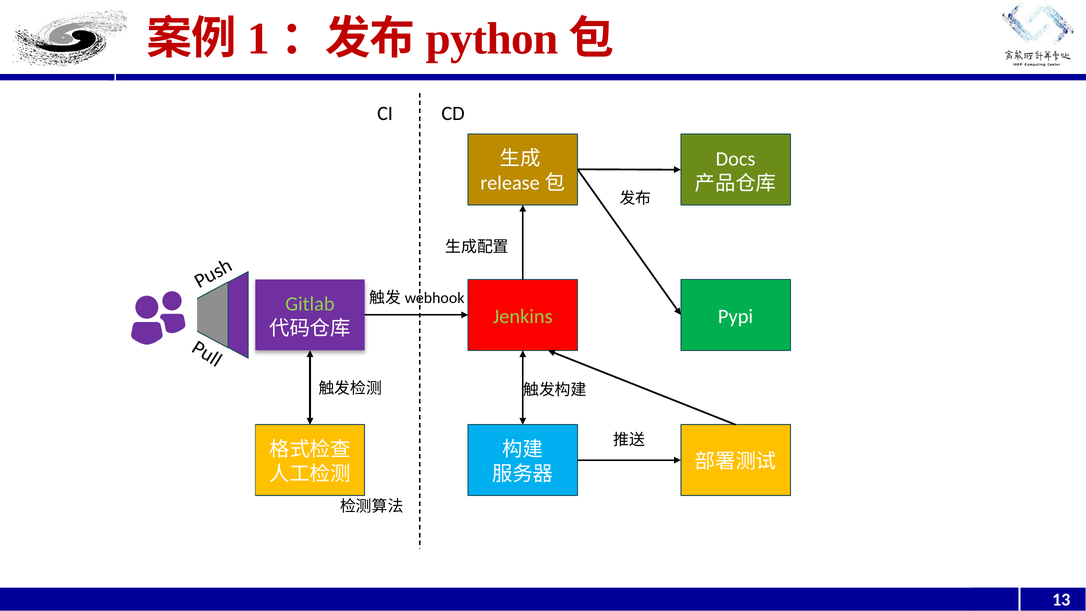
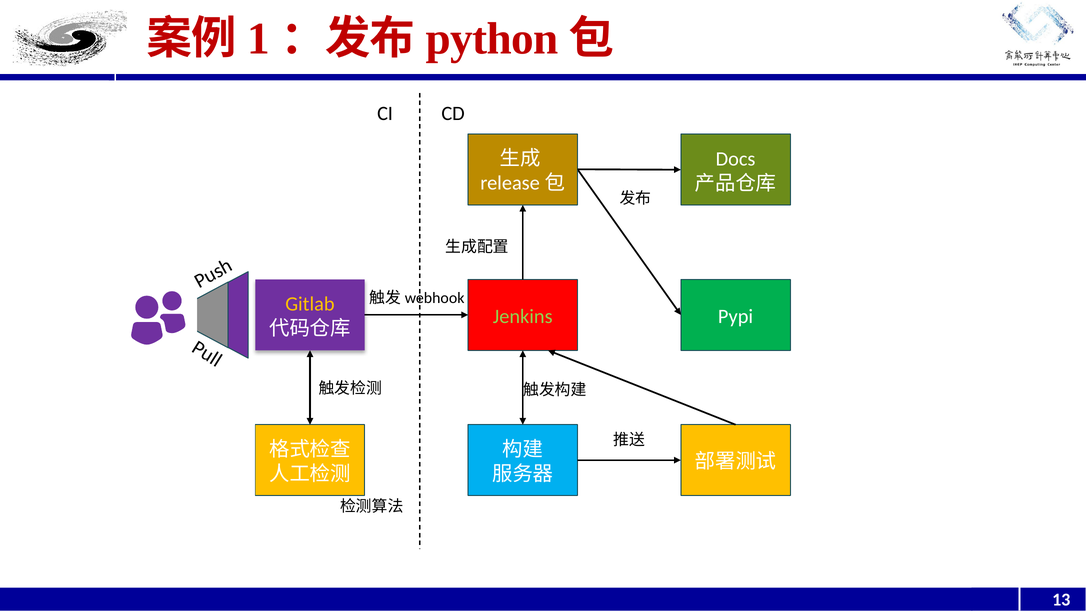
Gitlab colour: light green -> yellow (310, 304)
